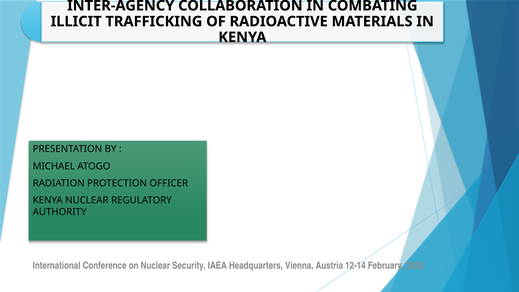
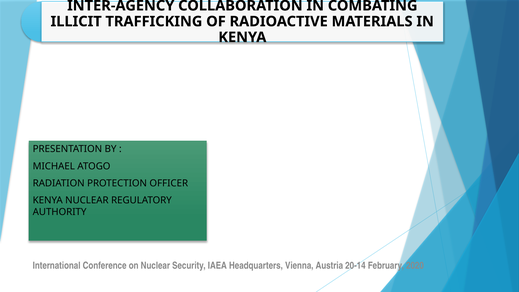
12-14: 12-14 -> 20-14 (355, 266)
